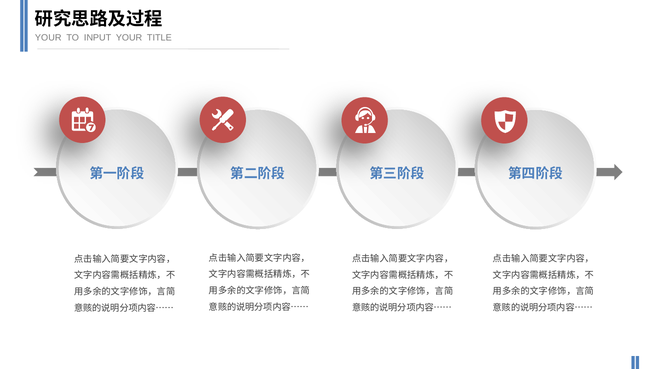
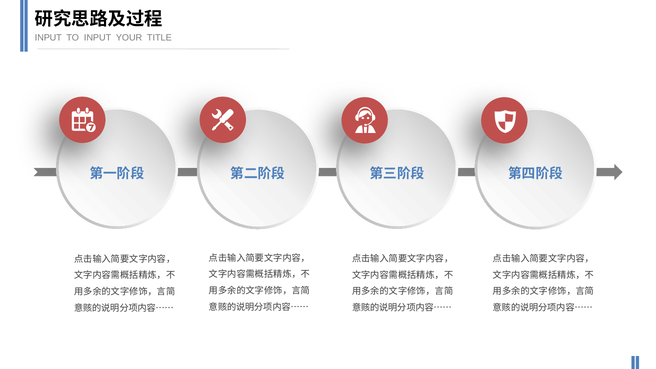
YOUR: YOUR -> INPUT (48, 38)
